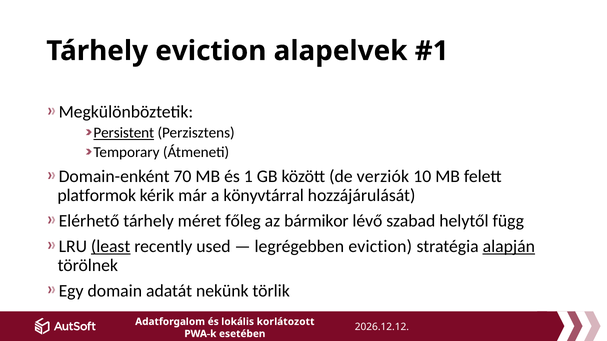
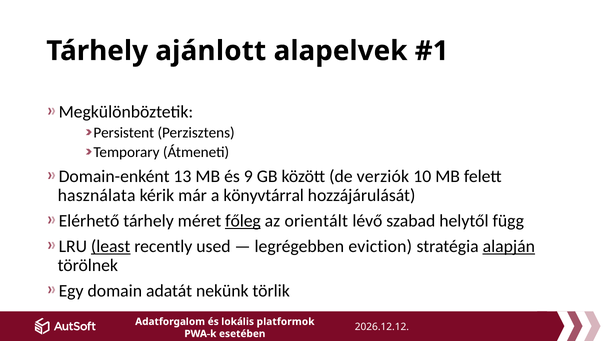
Tárhely eviction: eviction -> ajánlott (211, 51)
Persistent underline: present -> none (124, 133)
70: 70 -> 13 (182, 177)
1: 1 -> 9 (248, 177)
platformok: platformok -> használata (97, 196)
főleg underline: none -> present (243, 221)
bármikor: bármikor -> orientált (316, 221)
korlátozott: korlátozott -> platformok (286, 322)
